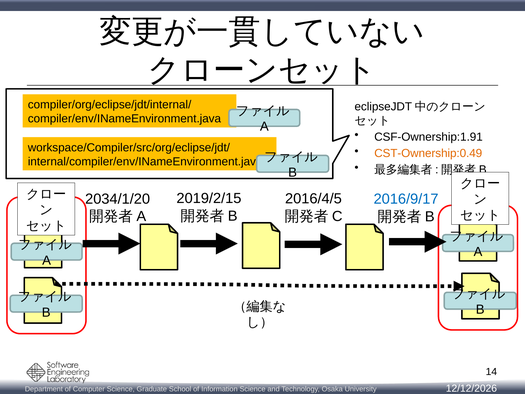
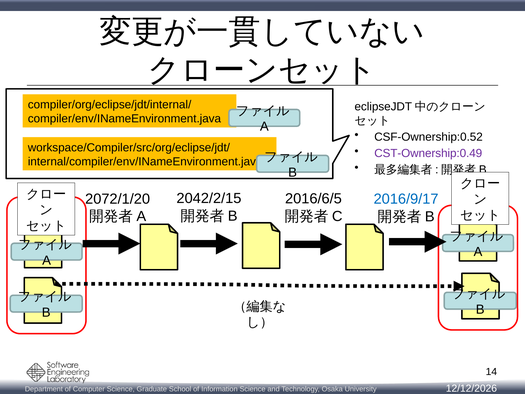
CSF-Ownership:1.91: CSF-Ownership:1.91 -> CSF-Ownership:0.52 (429, 137)
CST-Ownership:0.49 colour: orange -> purple (428, 153)
2019/2/15: 2019/2/15 -> 2042/2/15 (209, 198)
2016/4/5: 2016/4/5 -> 2016/6/5 (313, 199)
2034/1/20: 2034/1/20 -> 2072/1/20 (118, 199)
